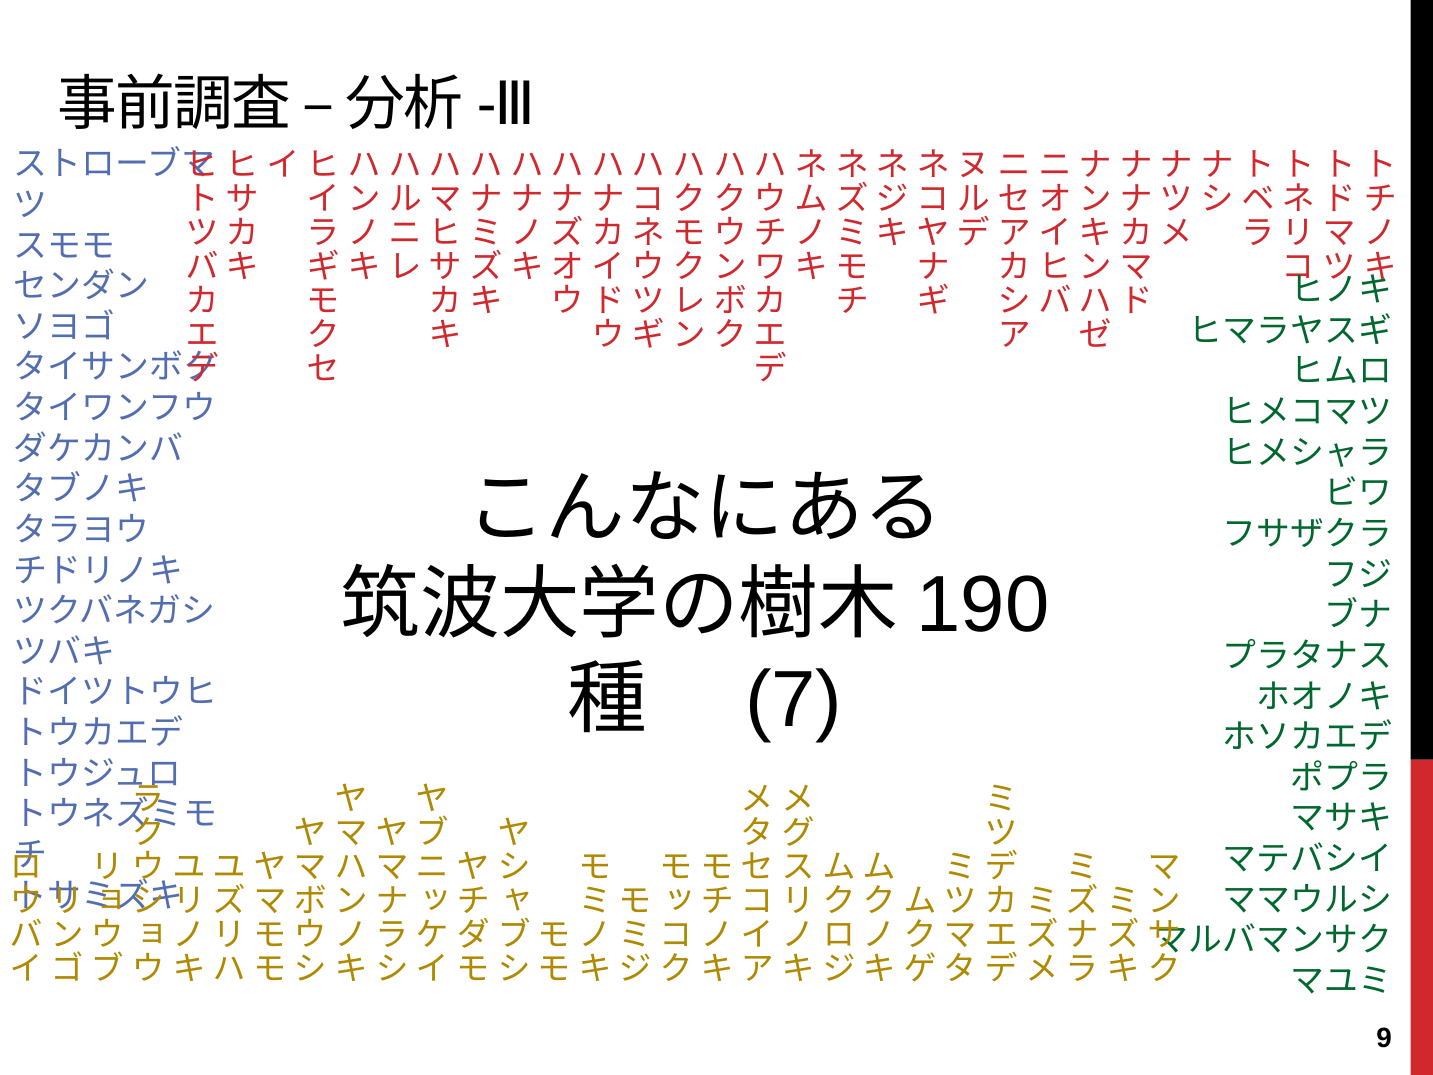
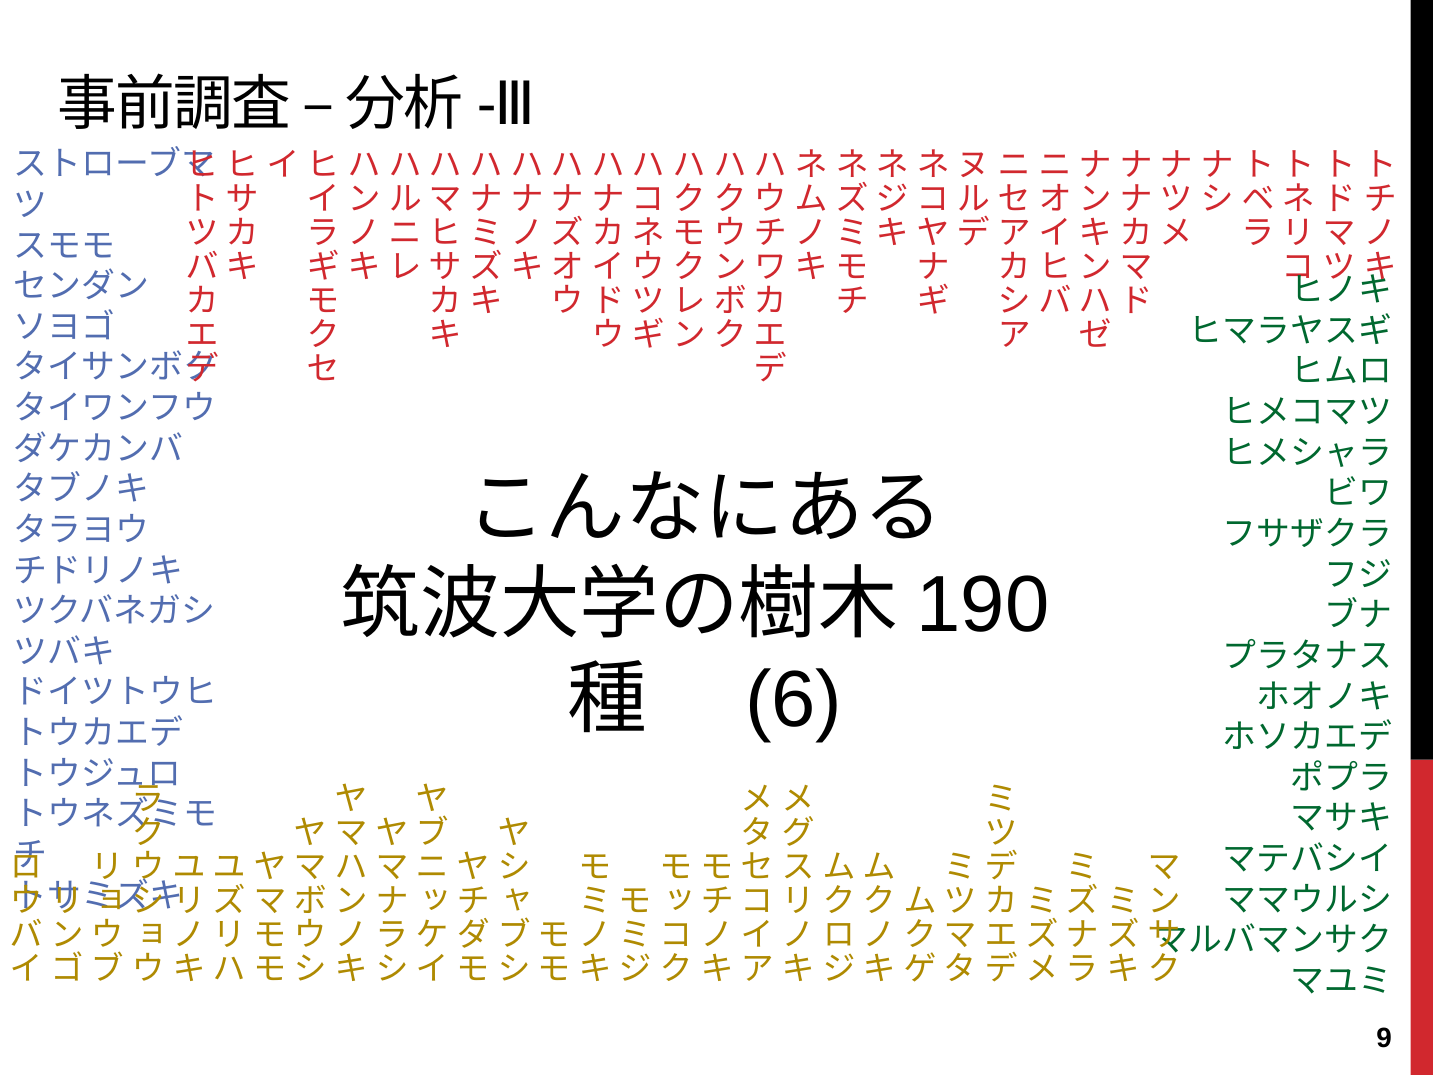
7: 7 -> 6 (794, 700)
